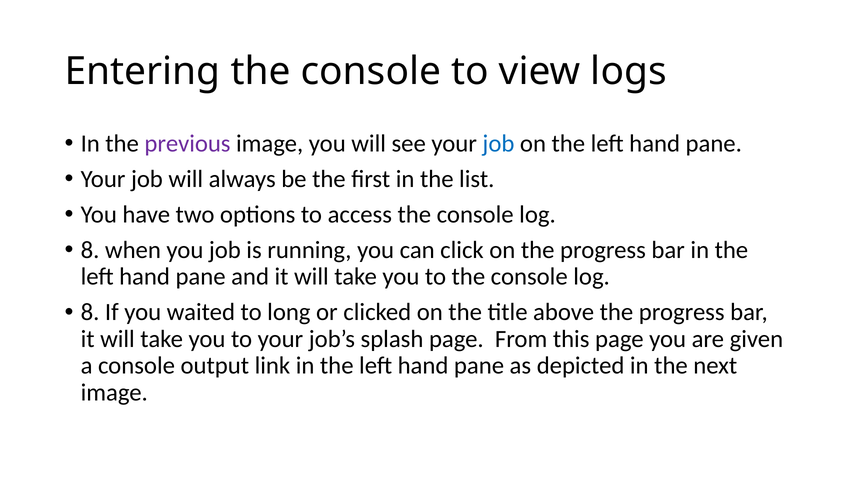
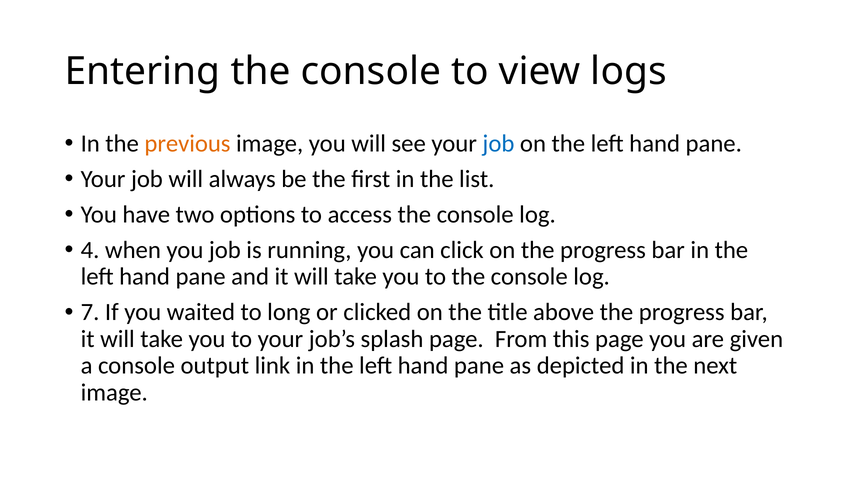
previous colour: purple -> orange (187, 144)
8: 8 -> 4 (90, 250)
8: 8 -> 7 (90, 313)
